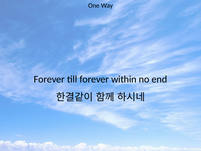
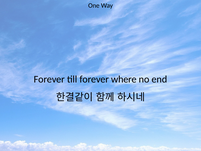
within: within -> where (124, 79)
